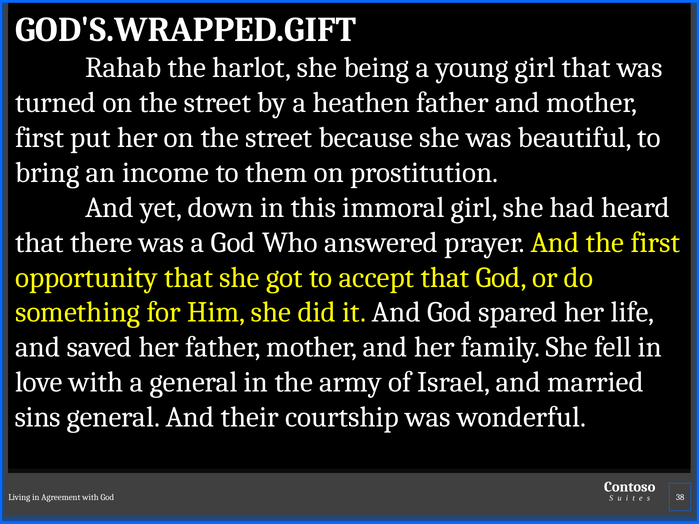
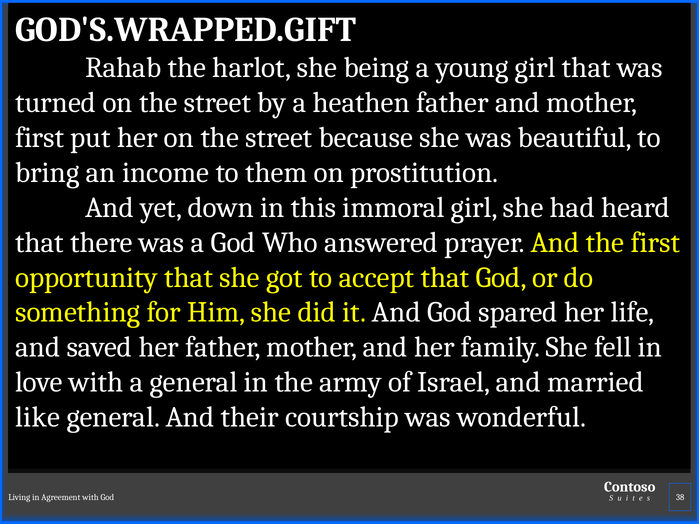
sins: sins -> like (38, 417)
